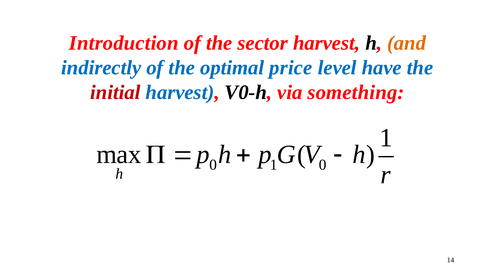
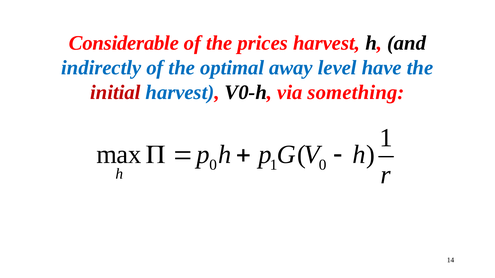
Introduction: Introduction -> Considerable (124, 43)
sector: sector -> prices (263, 43)
and colour: orange -> black (407, 43)
price: price -> away (291, 68)
